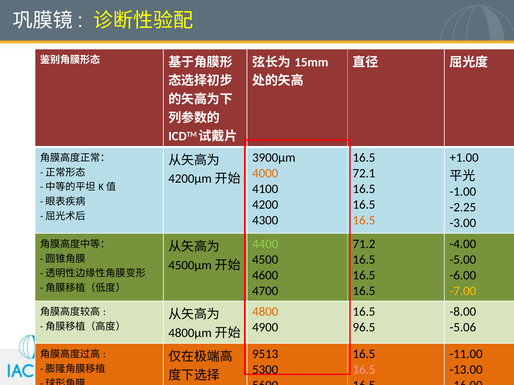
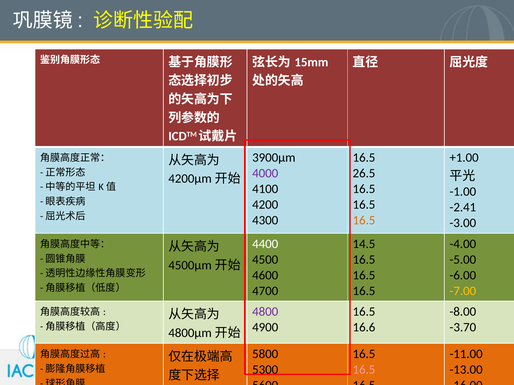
4000 colour: orange -> purple (265, 173)
72.1: 72.1 -> 26.5 (364, 173)
-2.25: -2.25 -> -2.41 (463, 208)
4400 colour: light green -> white (265, 244)
71.2: 71.2 -> 14.5 (364, 244)
4800 colour: orange -> purple (265, 312)
96.5: 96.5 -> 16.6 (364, 328)
-5.06: -5.06 -> -3.70 (463, 328)
9513: 9513 -> 5800 (265, 354)
